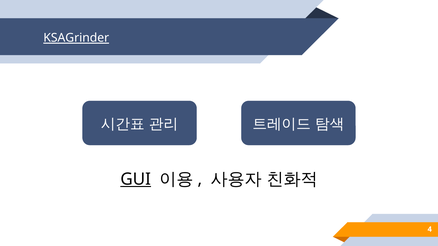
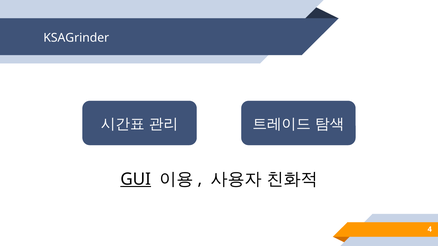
KSAGrinder underline: present -> none (76, 38)
